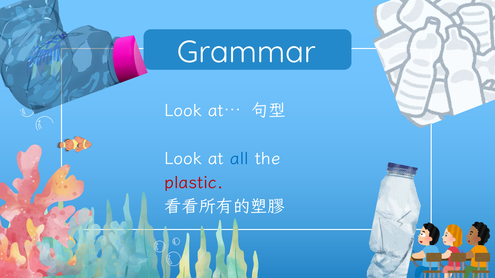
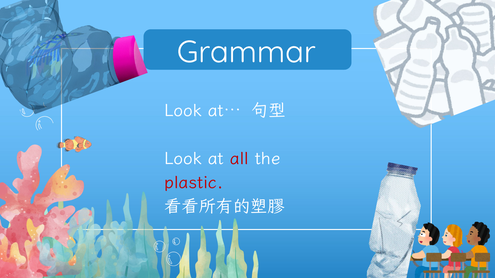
all colour: blue -> red (239, 159)
